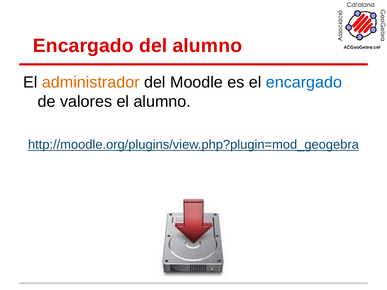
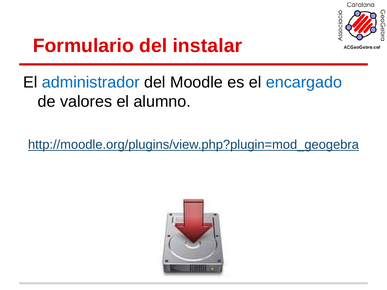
Encargado: Encargado -> Formulario (83, 46)
del alumno: alumno -> instalar (207, 46)
administrador colour: orange -> blue (91, 82)
